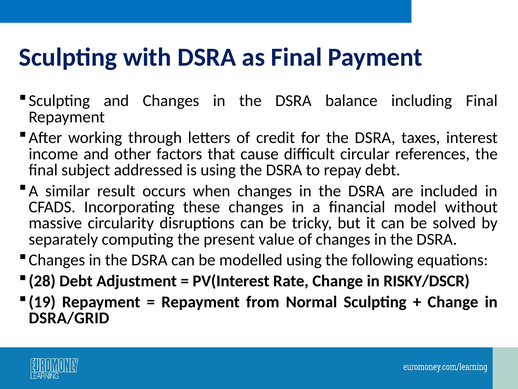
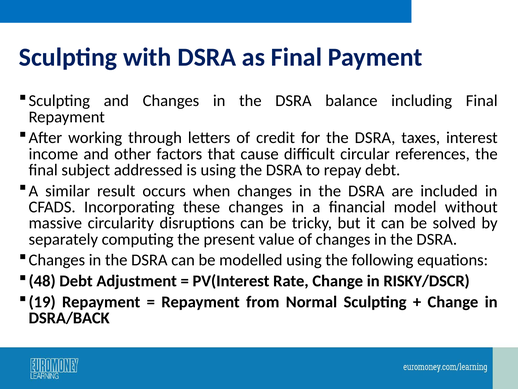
28: 28 -> 48 (42, 281)
DSRA/GRID: DSRA/GRID -> DSRA/BACK (69, 318)
